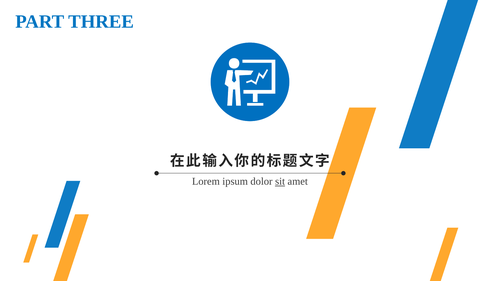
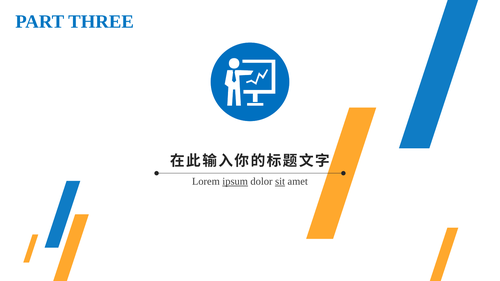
ipsum underline: none -> present (235, 182)
